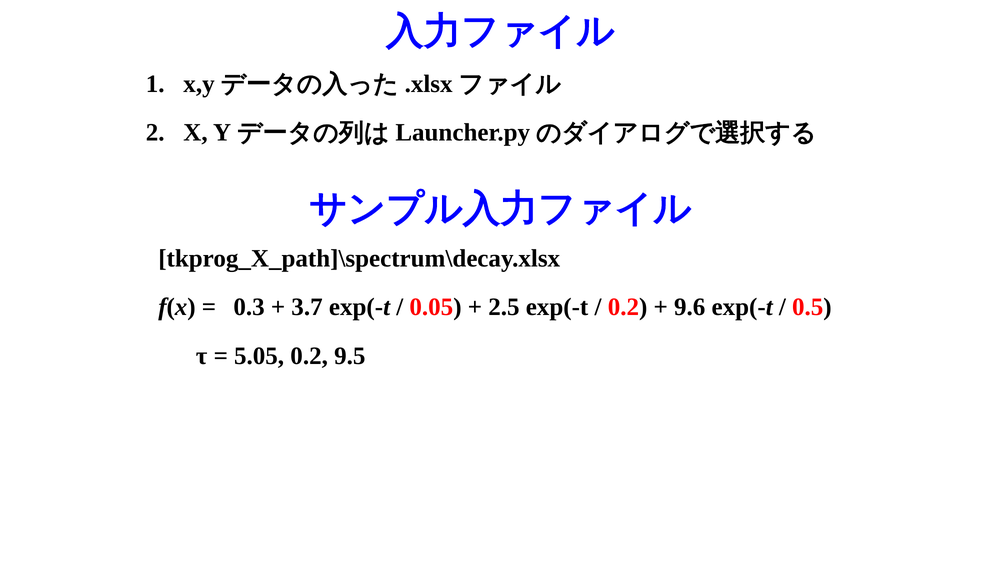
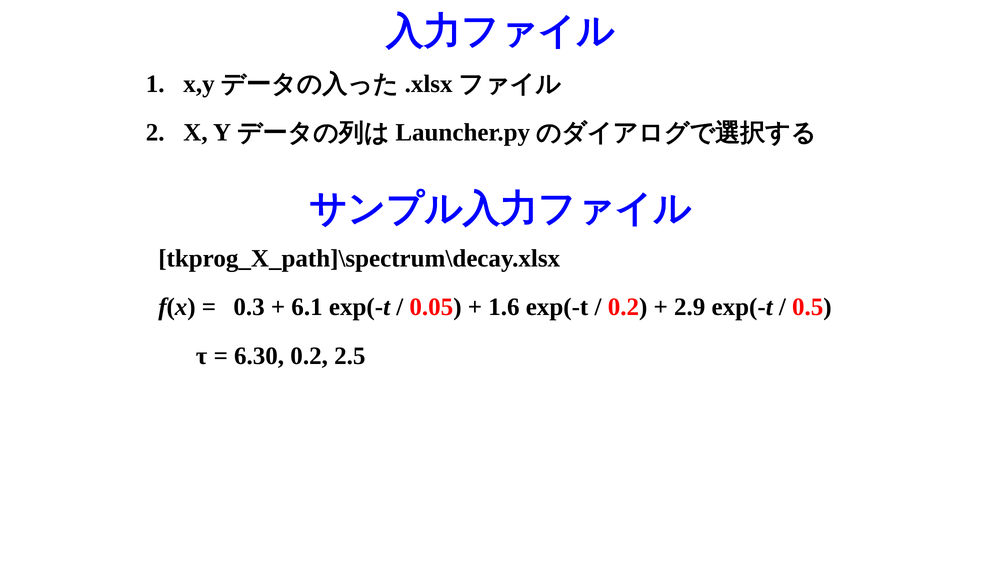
3.7: 3.7 -> 6.1 (307, 307)
2.5: 2.5 -> 1.6 (504, 307)
9.6: 9.6 -> 2.9 (690, 307)
5.05: 5.05 -> 6.30 (259, 356)
9.5: 9.5 -> 2.5 (350, 356)
